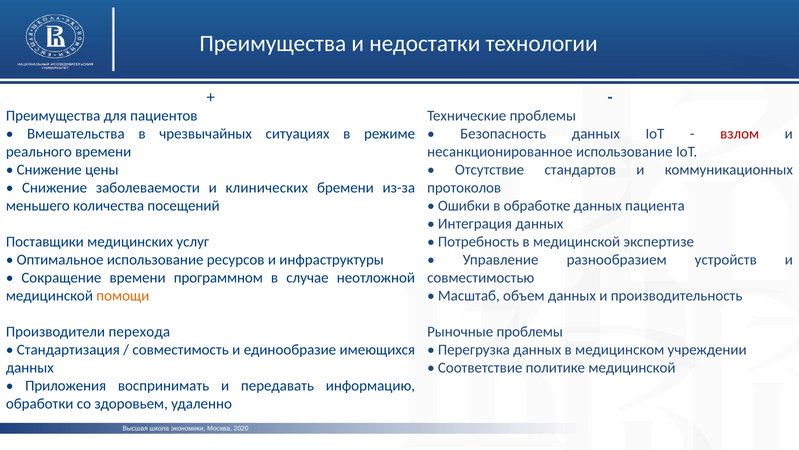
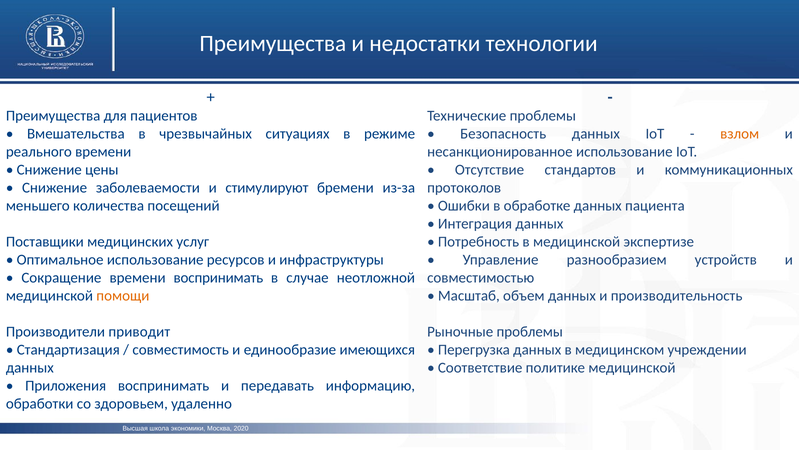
взлом colour: red -> orange (740, 134)
клинических: клинических -> стимулируют (267, 188)
времени программном: программном -> воспринимать (218, 278)
перехода: перехода -> приводит (139, 332)
